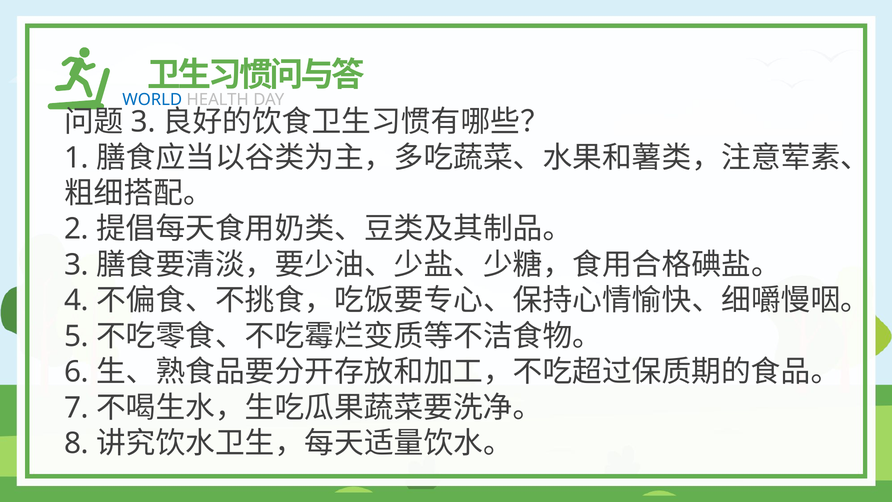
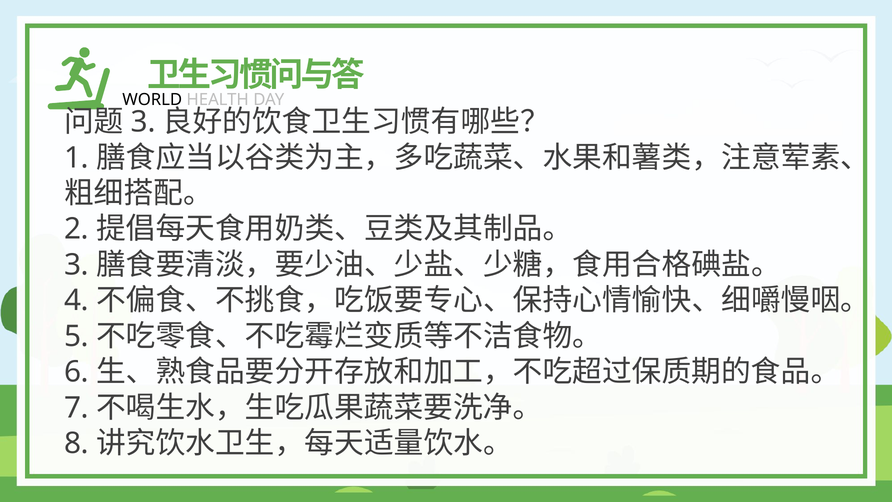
WORLD colour: blue -> black (152, 100)
